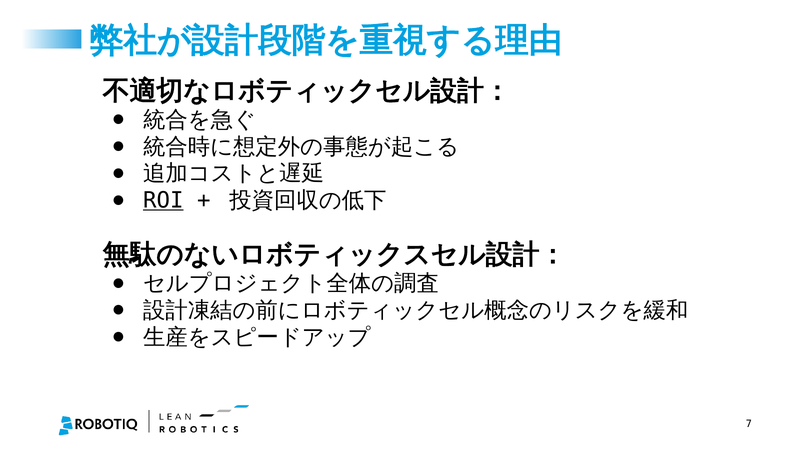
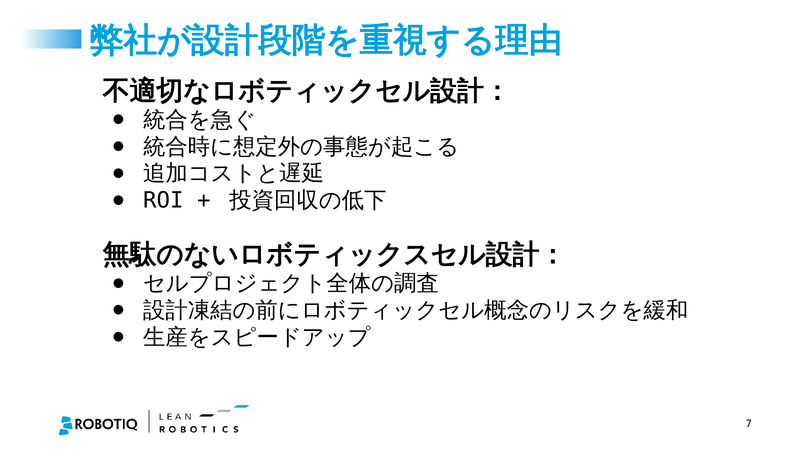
ROI underline: present -> none (163, 200)
